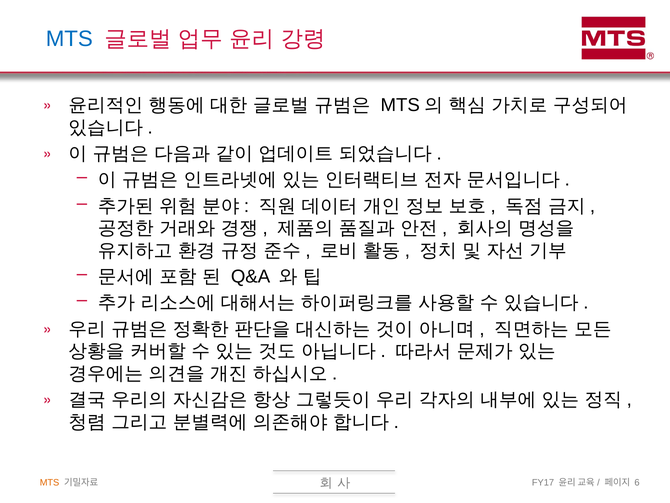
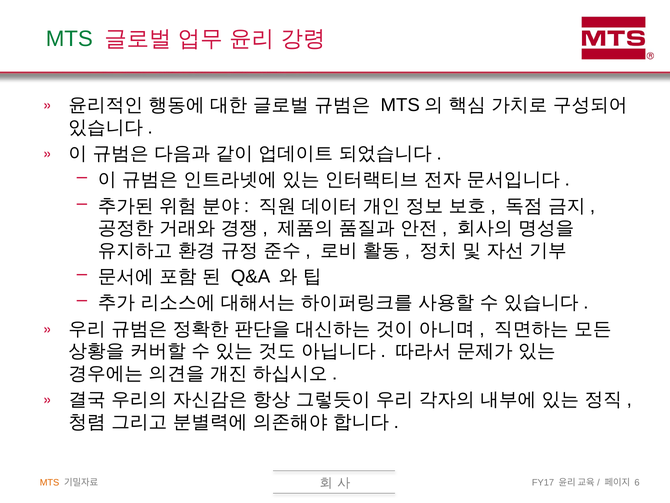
MTS colour: blue -> green (69, 39)
